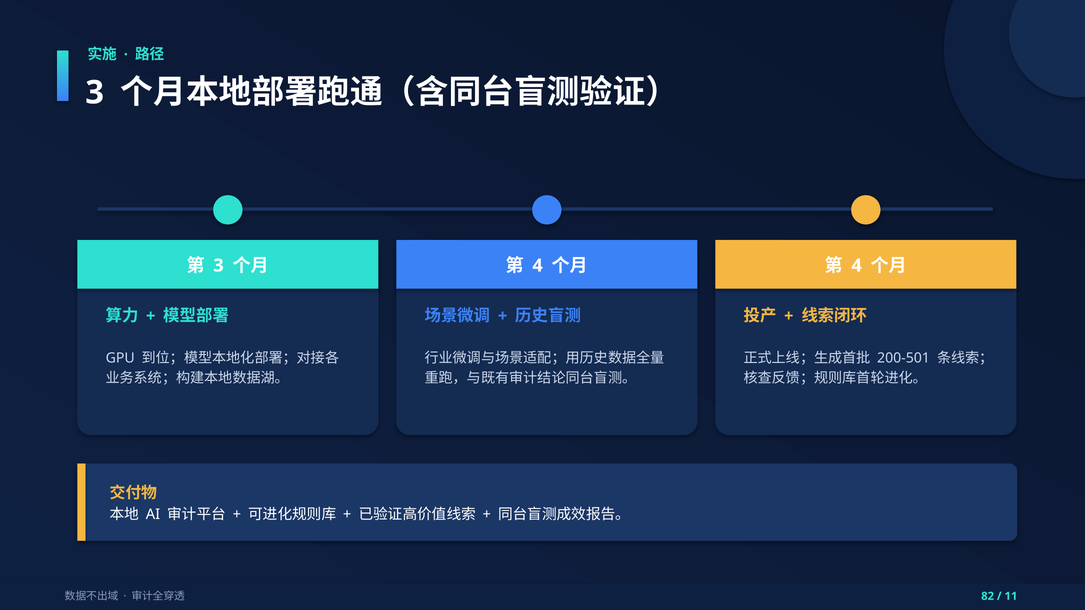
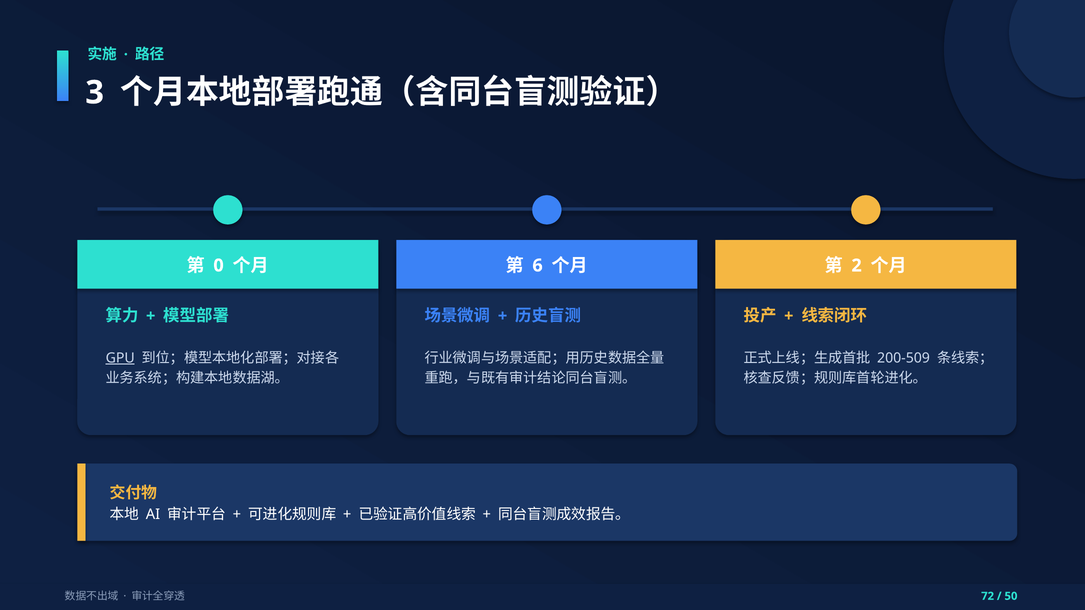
3: 3 -> 0 (219, 266)
4: 4 -> 6 (538, 266)
4: 4 -> 2 (857, 266)
200-501: 200-501 -> 200-509 (904, 358)
GPU underline: none -> present (120, 358)
82: 82 -> 72 (988, 596)
11: 11 -> 50 (1011, 596)
